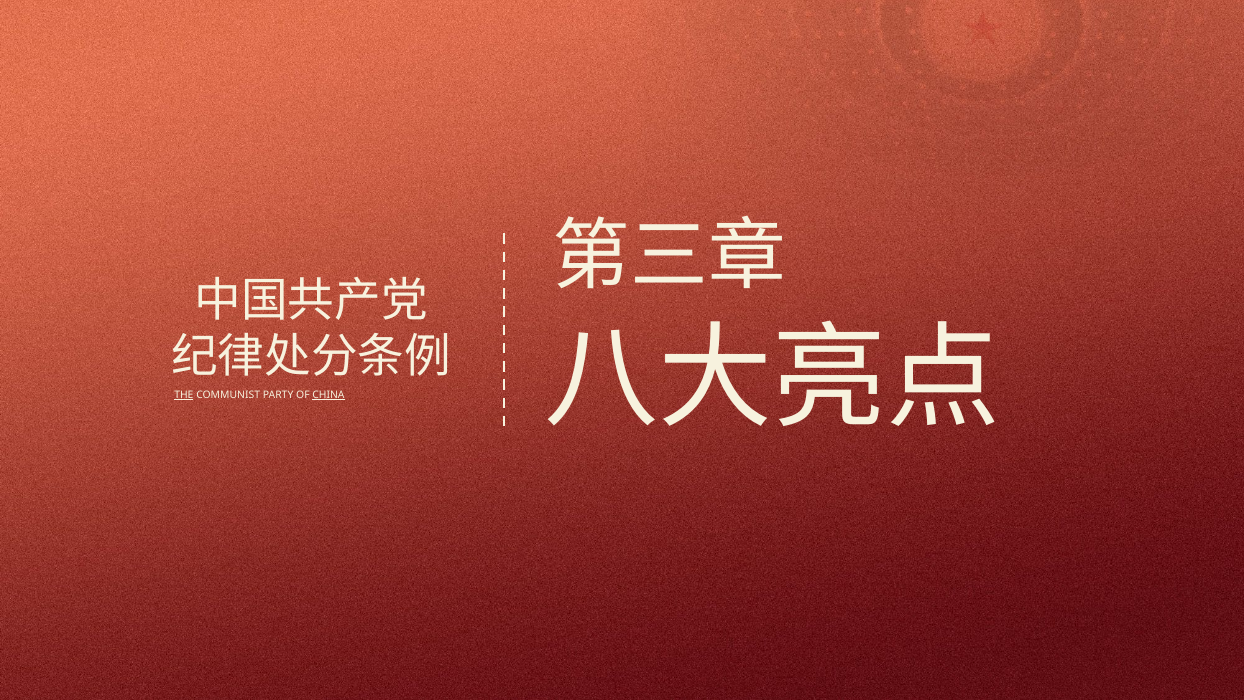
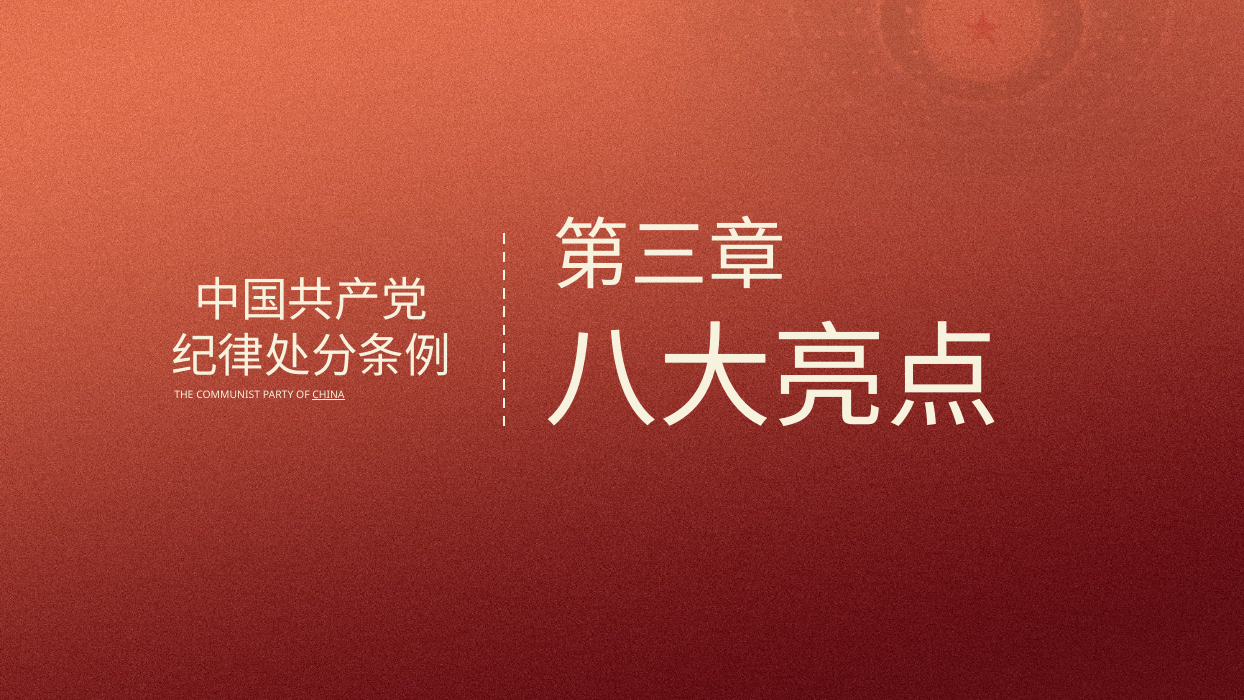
THE underline: present -> none (184, 395)
